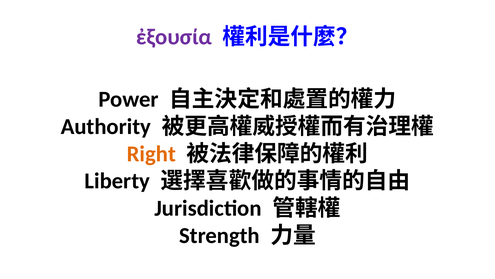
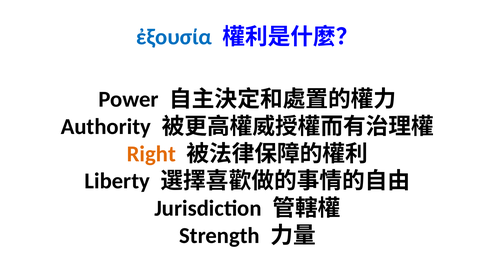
ἐξουσία colour: purple -> blue (174, 37)
